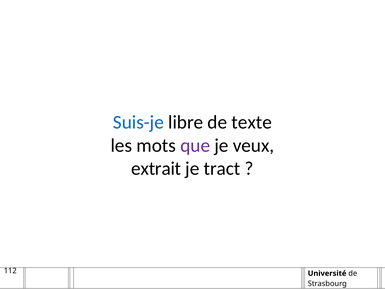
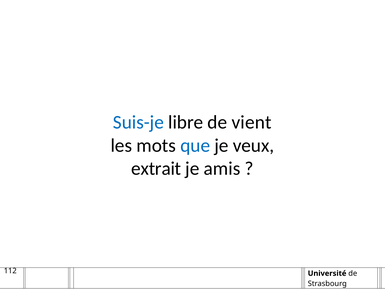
texte: texte -> vient (252, 122)
que colour: purple -> blue (195, 145)
tract: tract -> amis (222, 168)
